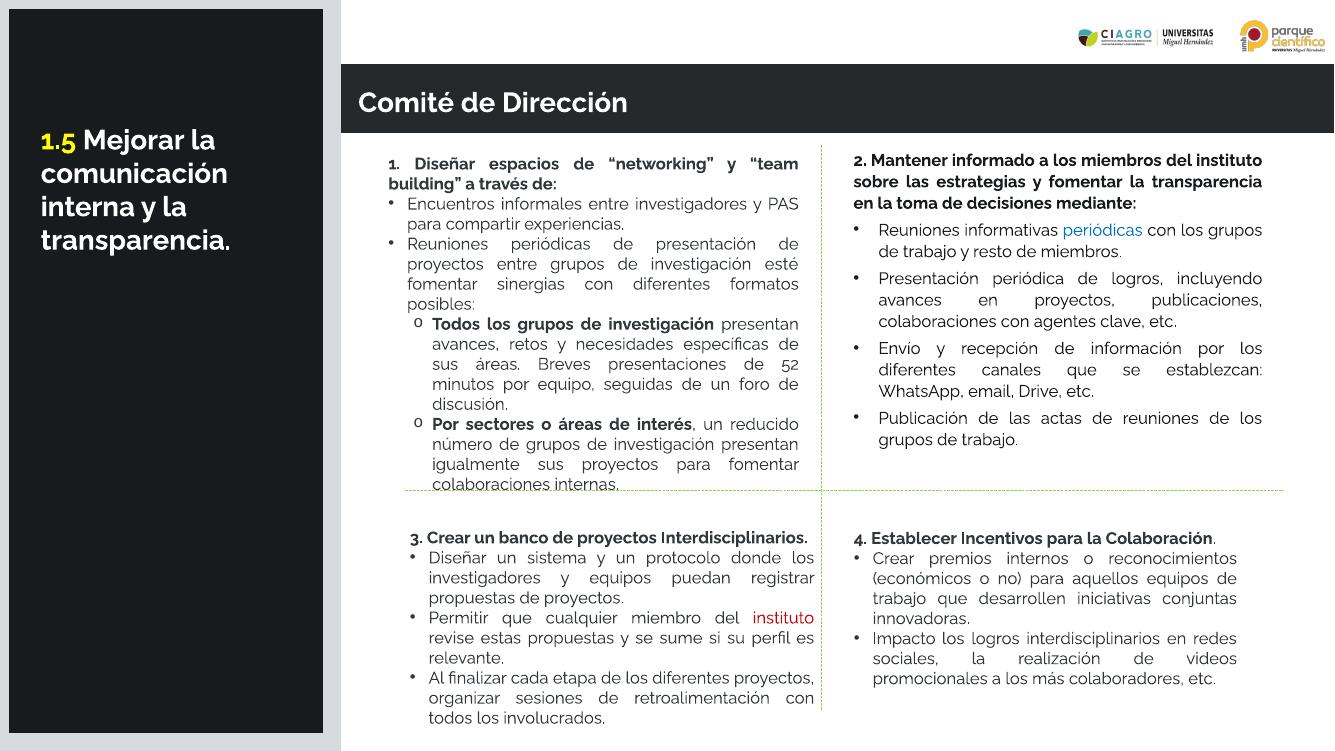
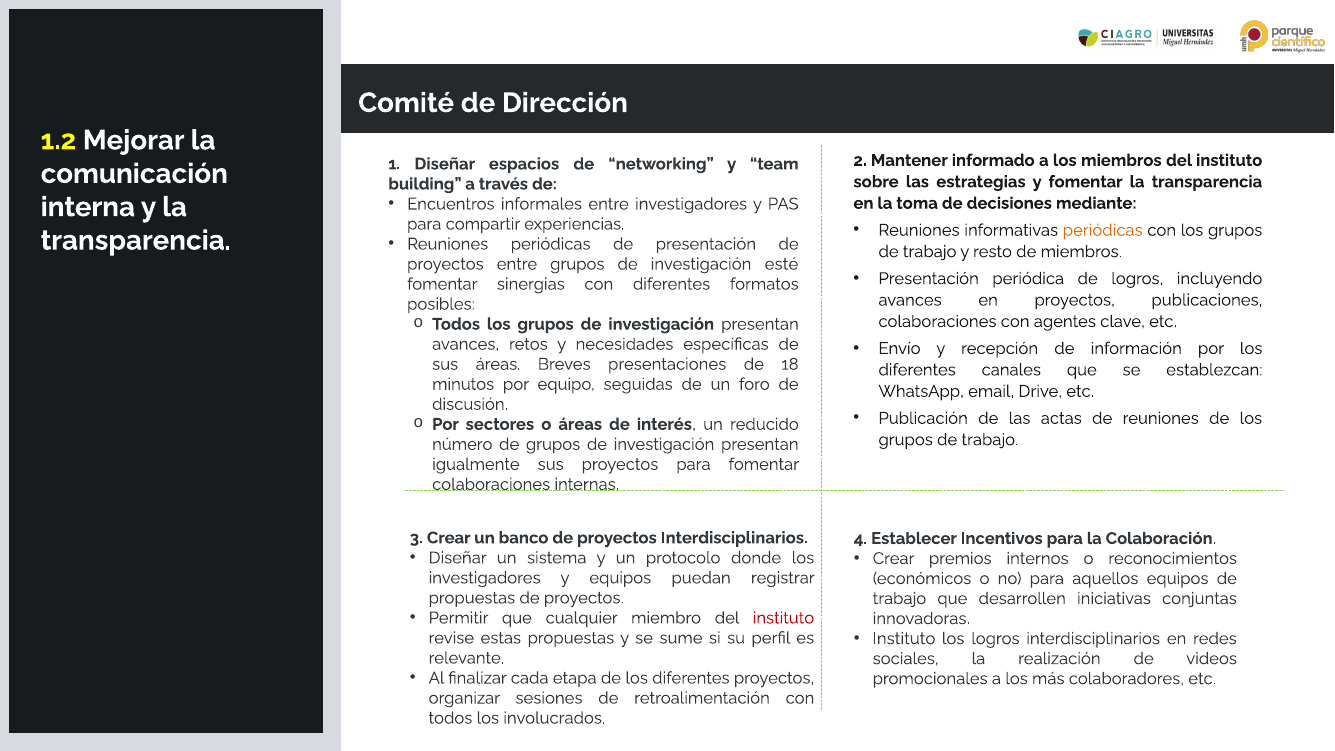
1.5: 1.5 -> 1.2 (58, 140)
periódicas colour: blue -> orange (1103, 230)
52: 52 -> 18 (790, 364)
Impacto: Impacto -> Instituto (904, 639)
